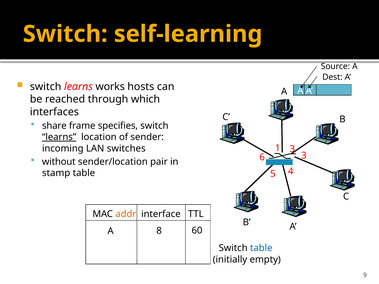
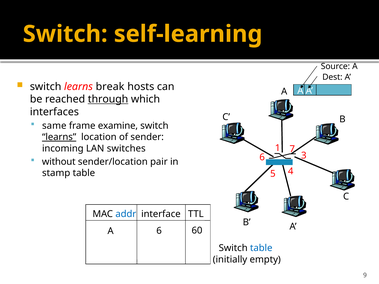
works: works -> break (110, 87)
through underline: none -> present (108, 99)
share: share -> same (54, 126)
specifies: specifies -> examine (118, 126)
1 3: 3 -> 7 (292, 149)
addr colour: orange -> blue (126, 214)
A 8: 8 -> 6 (159, 231)
